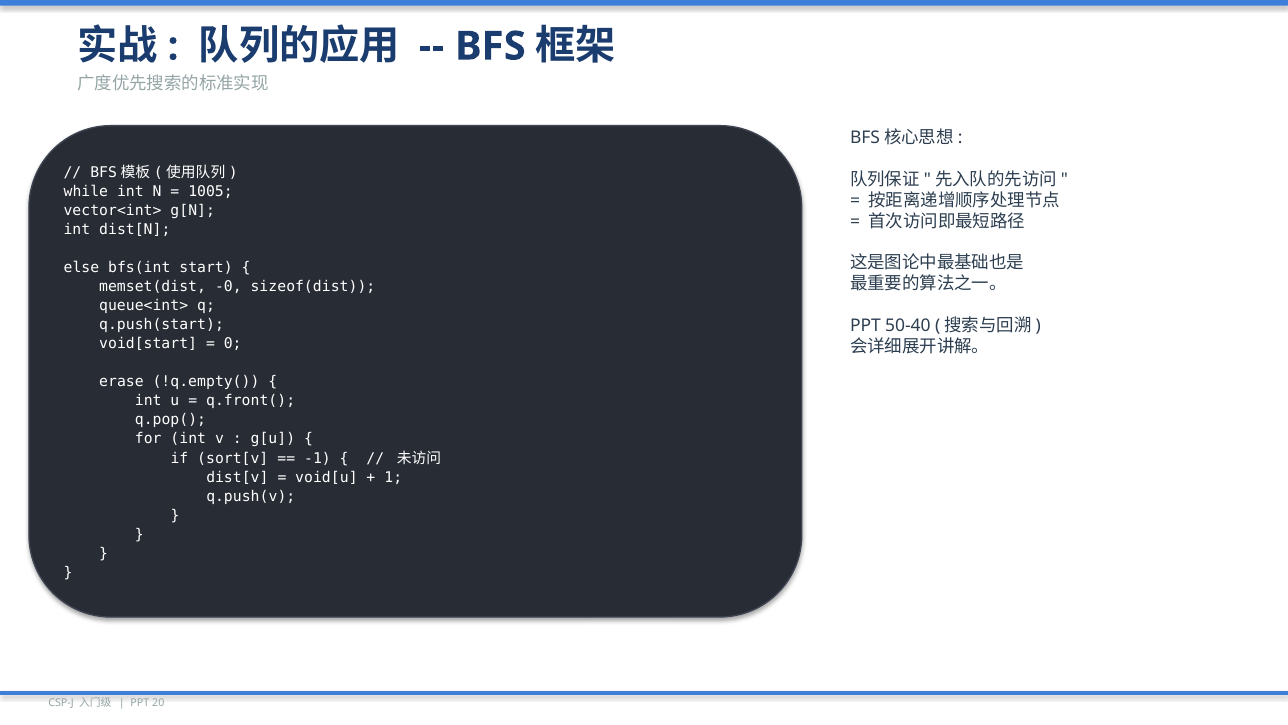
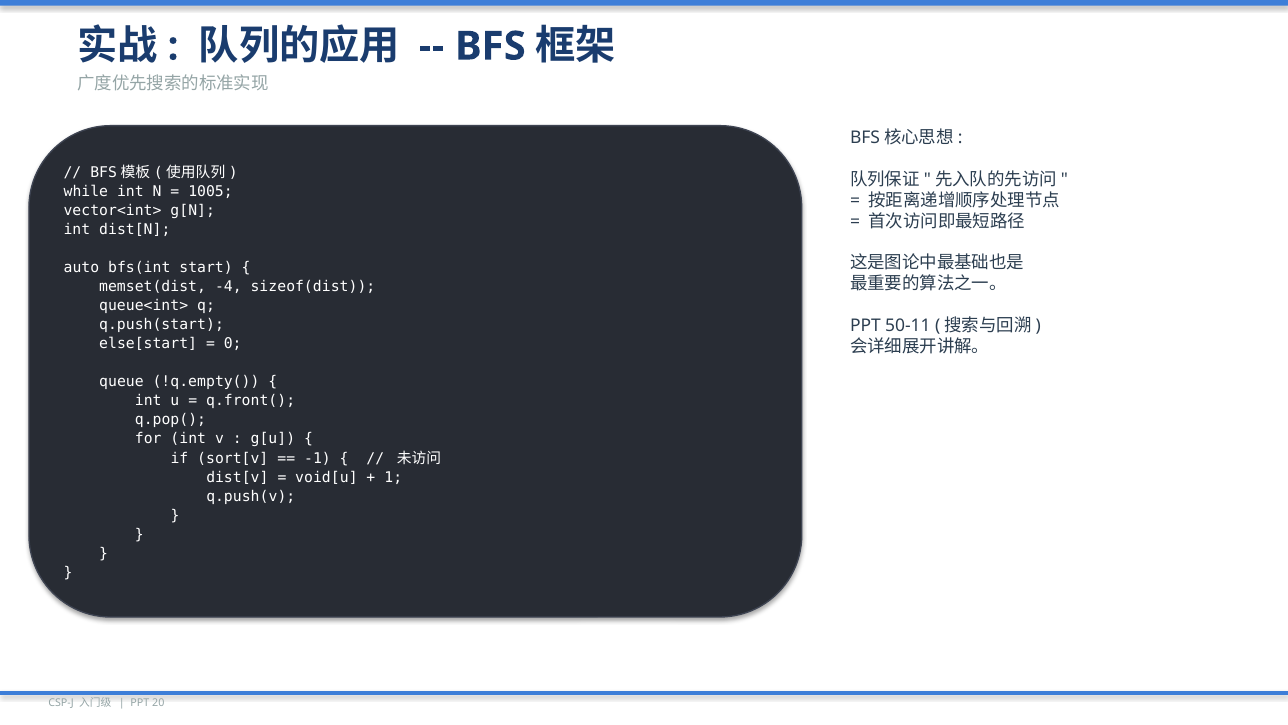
else: else -> auto (81, 267)
-0: -0 -> -4 (228, 286)
50-40: 50-40 -> 50-11 (908, 326)
void[start: void[start -> else[start (148, 344)
erase: erase -> queue (121, 382)
